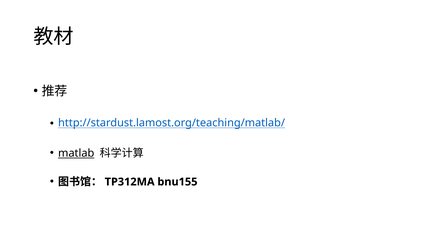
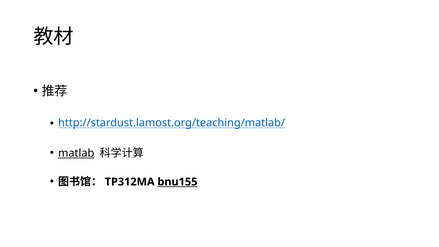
bnu155 underline: none -> present (177, 182)
